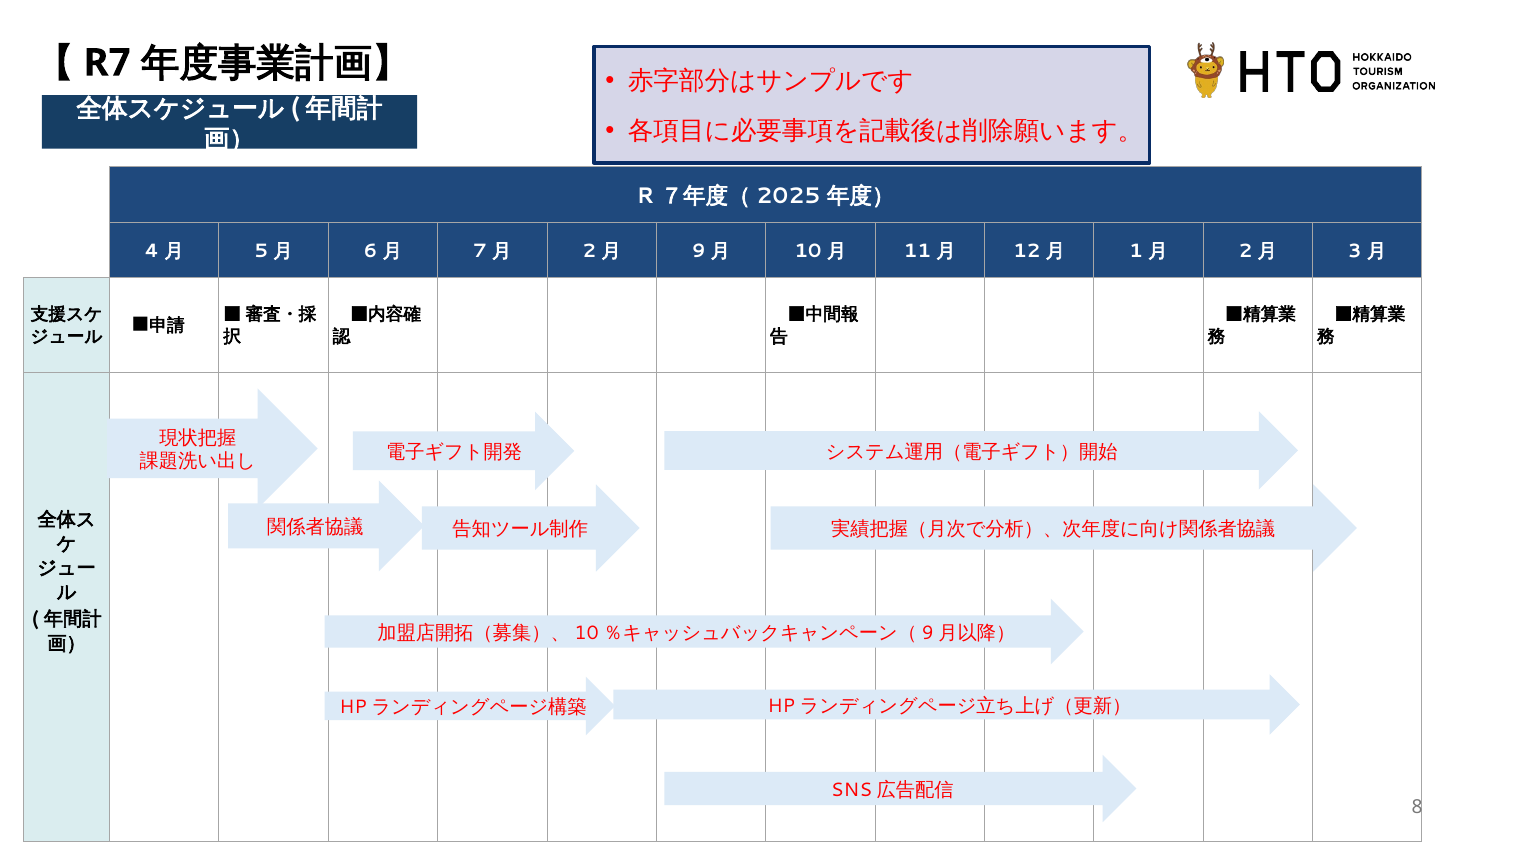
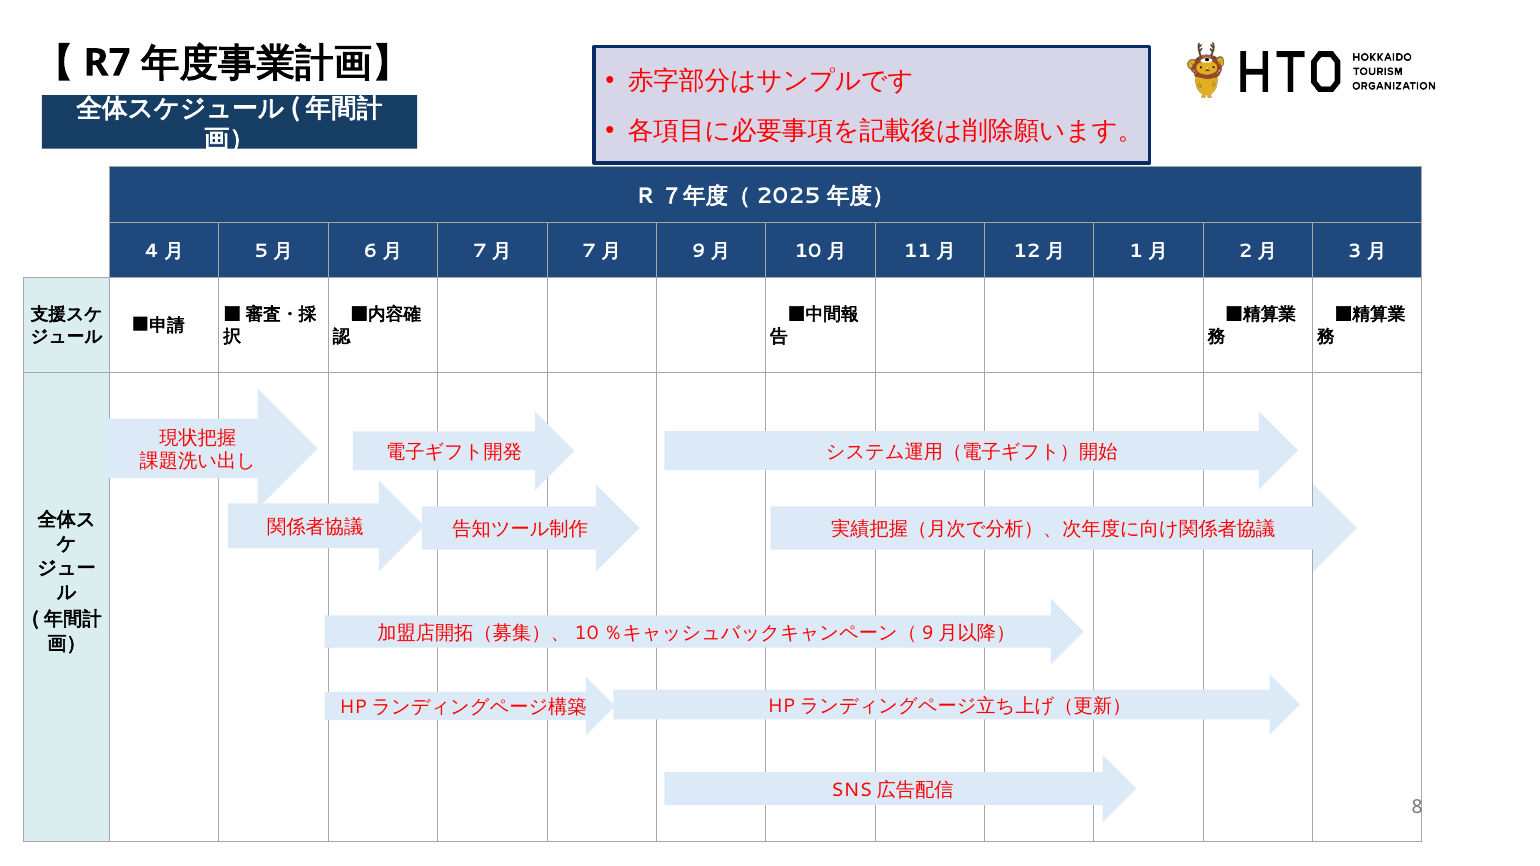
2: 2 -> 7 (589, 251)
